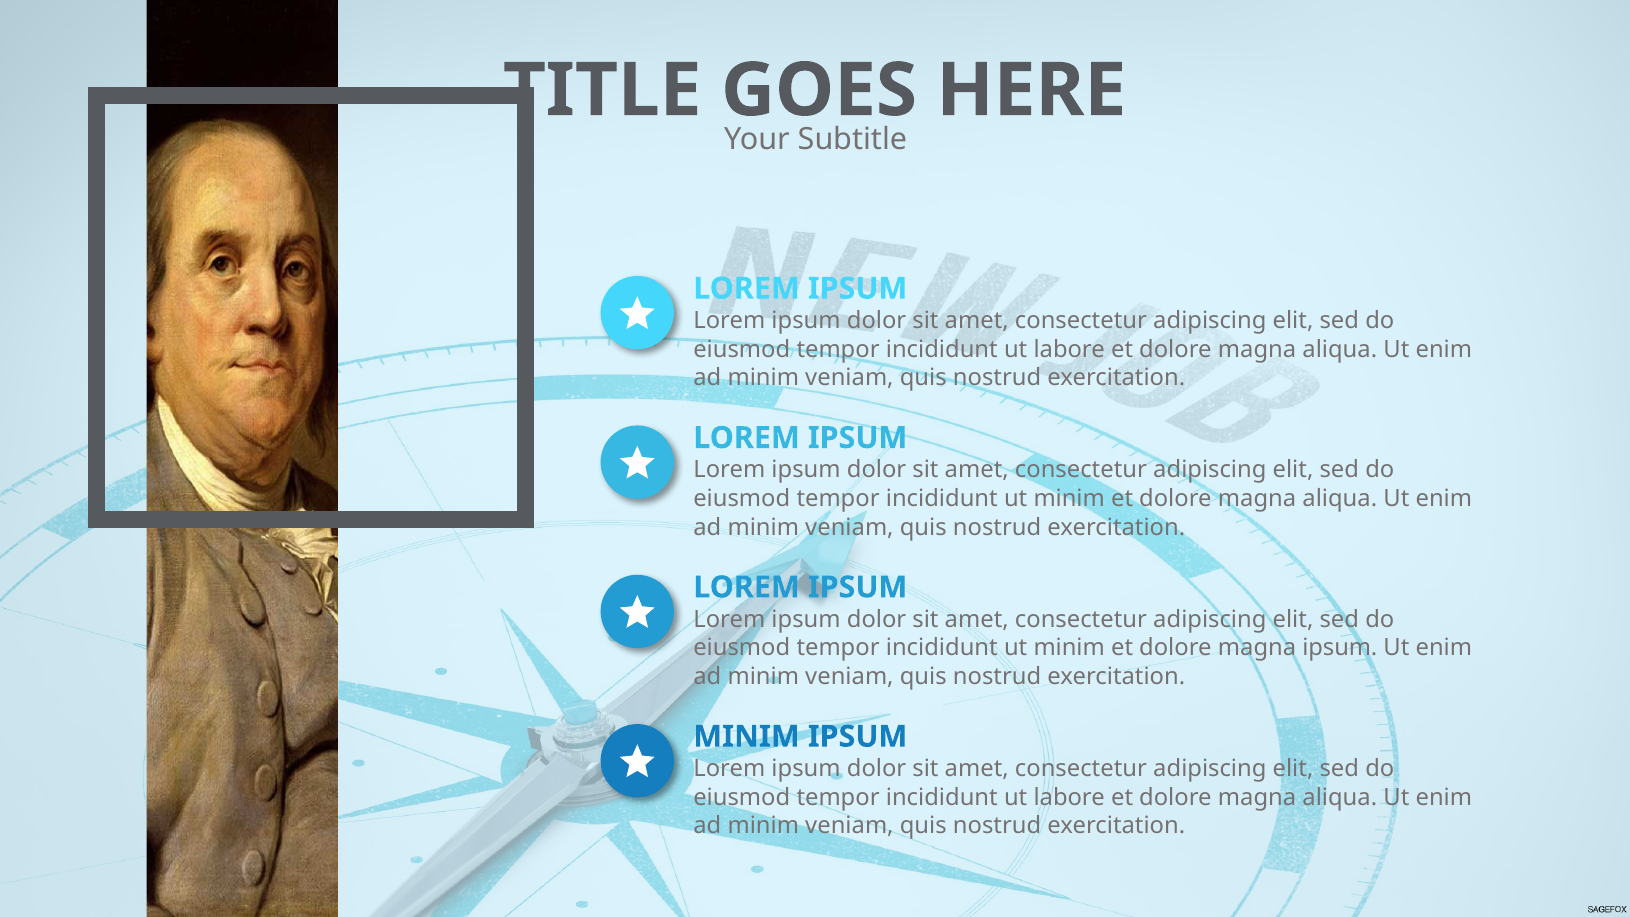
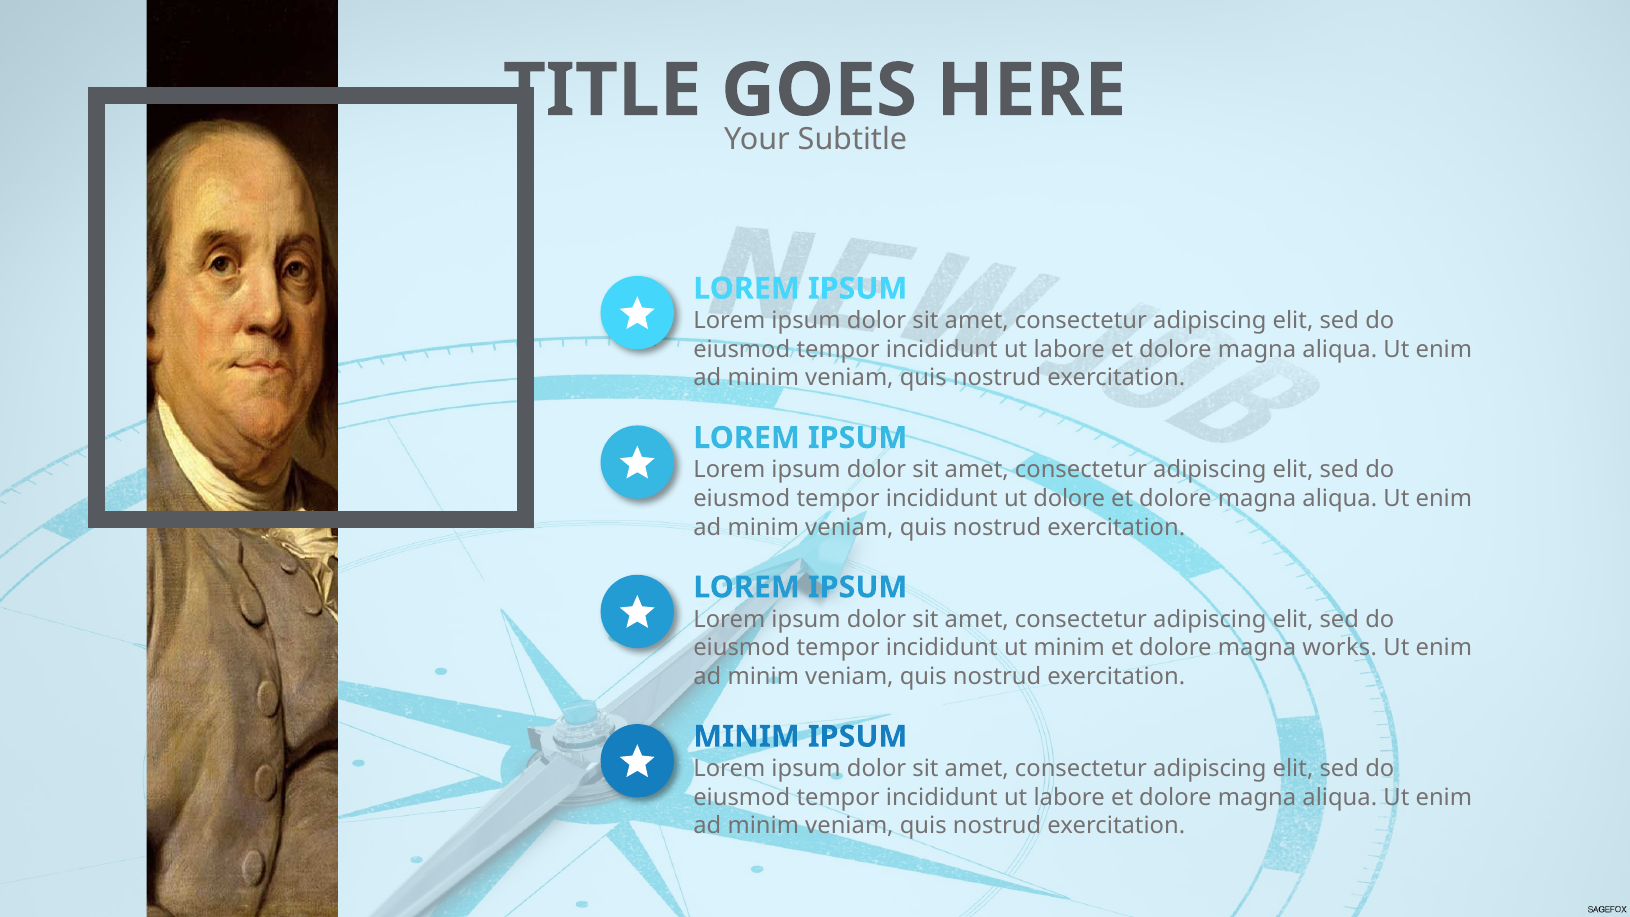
minim: minim -> dolore (1069, 499)
magna ipsum: ipsum -> works (1340, 648)
